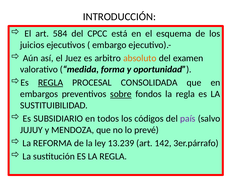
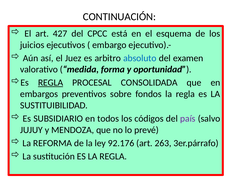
INTRODUCCIÓN: INTRODUCCIÓN -> CONTINUACIÓN (119, 17)
584: 584 -> 427 (60, 34)
absoluto colour: orange -> blue (140, 58)
sobre underline: present -> none (121, 94)
13.239: 13.239 -> 92.176 (121, 143)
142: 142 -> 263 (163, 143)
